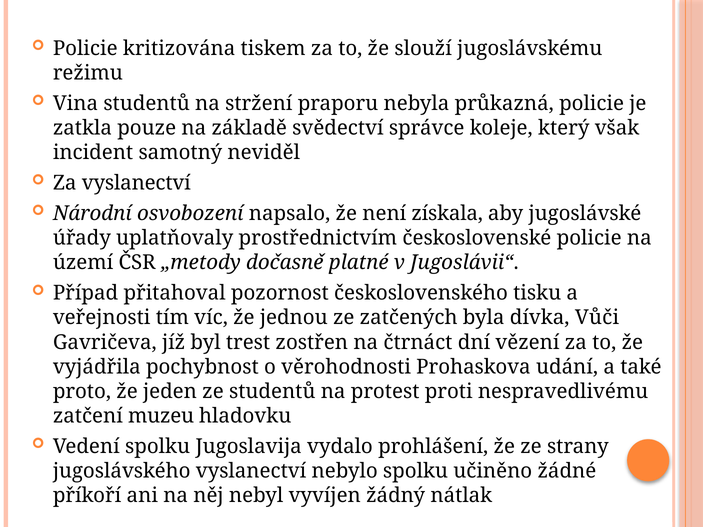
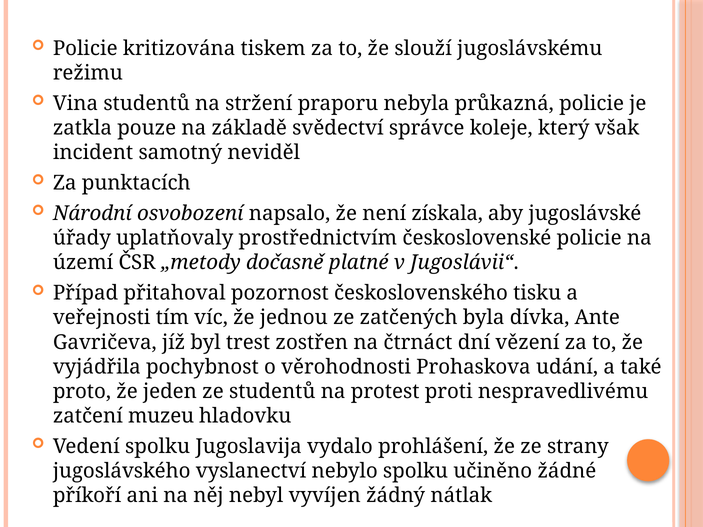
Za vyslanectví: vyslanectví -> punktacích (136, 183)
Vůči: Vůči -> Ante (597, 318)
